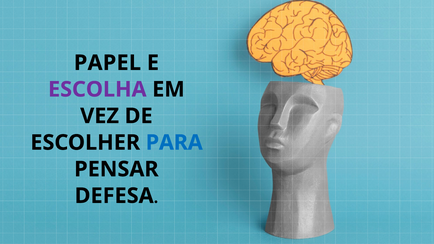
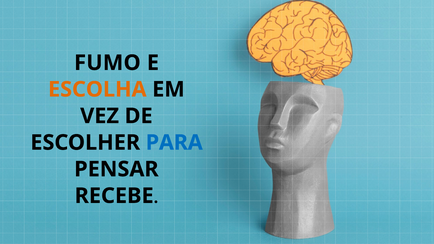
PAPEL: PAPEL -> FUMO (107, 63)
ESCOLHA colour: purple -> orange (97, 89)
DEFESA: DEFESA -> RECEBE (114, 196)
